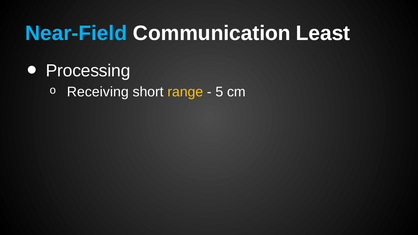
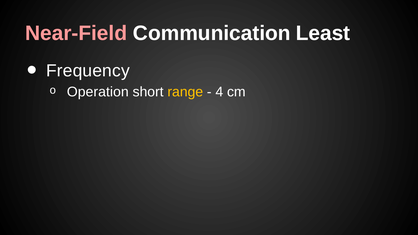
Near-Field colour: light blue -> pink (76, 33)
Processing: Processing -> Frequency (88, 71)
Receiving: Receiving -> Operation (98, 92)
5: 5 -> 4 (219, 92)
